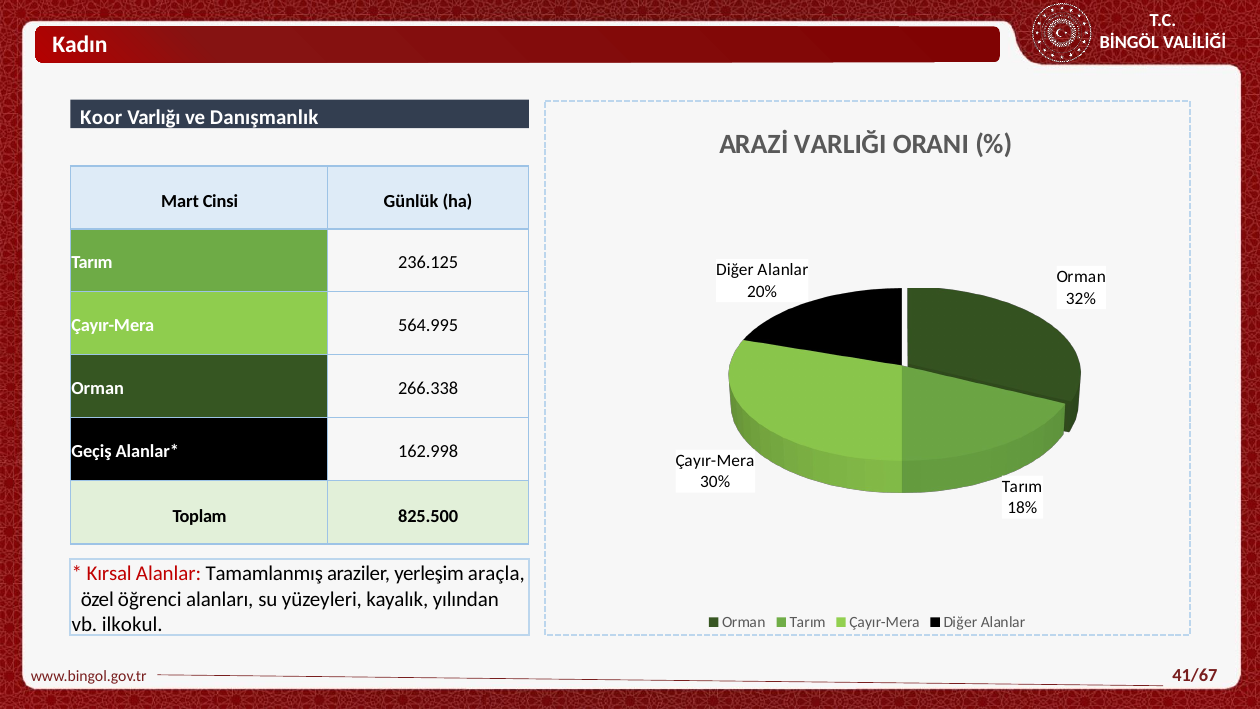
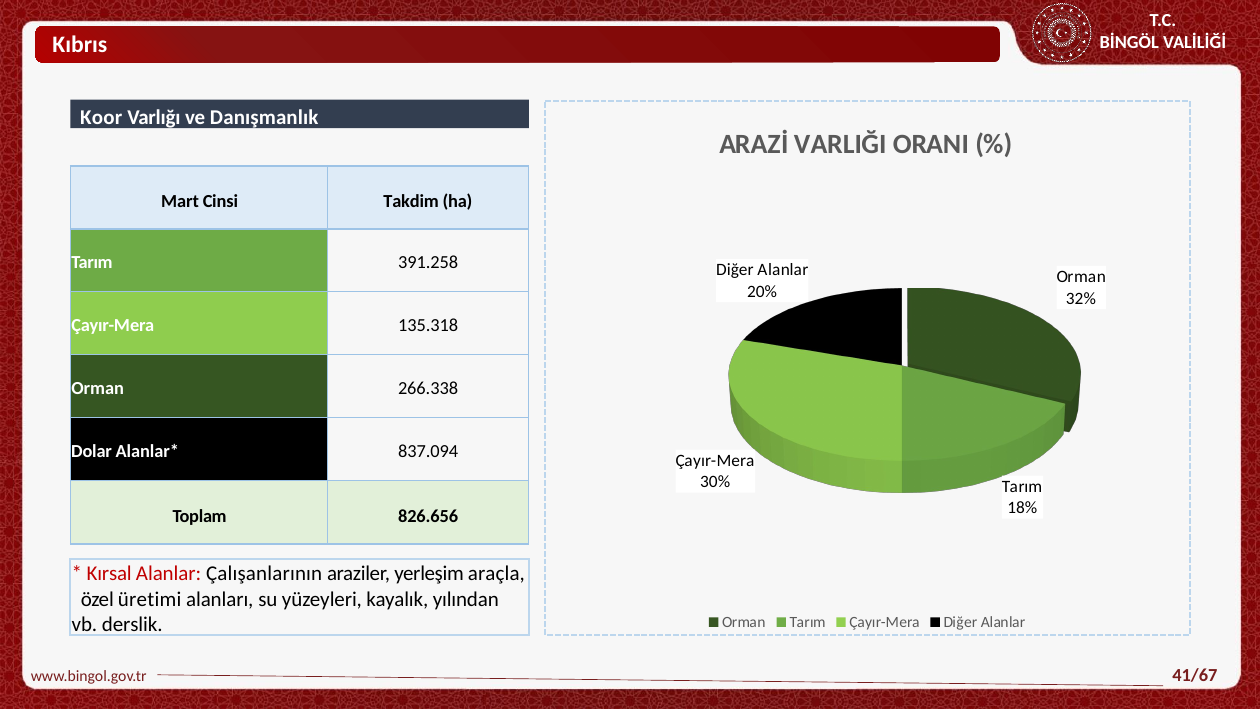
Kadın: Kadın -> Kıbrıs (80, 45)
Günlük: Günlük -> Takdim (411, 201)
236.125: 236.125 -> 391.258 (428, 262)
564.995: 564.995 -> 135.318 (428, 325)
Geçiş: Geçiş -> Dolar (92, 451)
162.998: 162.998 -> 837.094 (428, 451)
825.500: 825.500 -> 826.656 (428, 516)
Tamamlanmış: Tamamlanmış -> Çalışanlarının (264, 574)
öğrenci: öğrenci -> üretimi (150, 599)
ilkokul: ilkokul -> derslik (132, 624)
